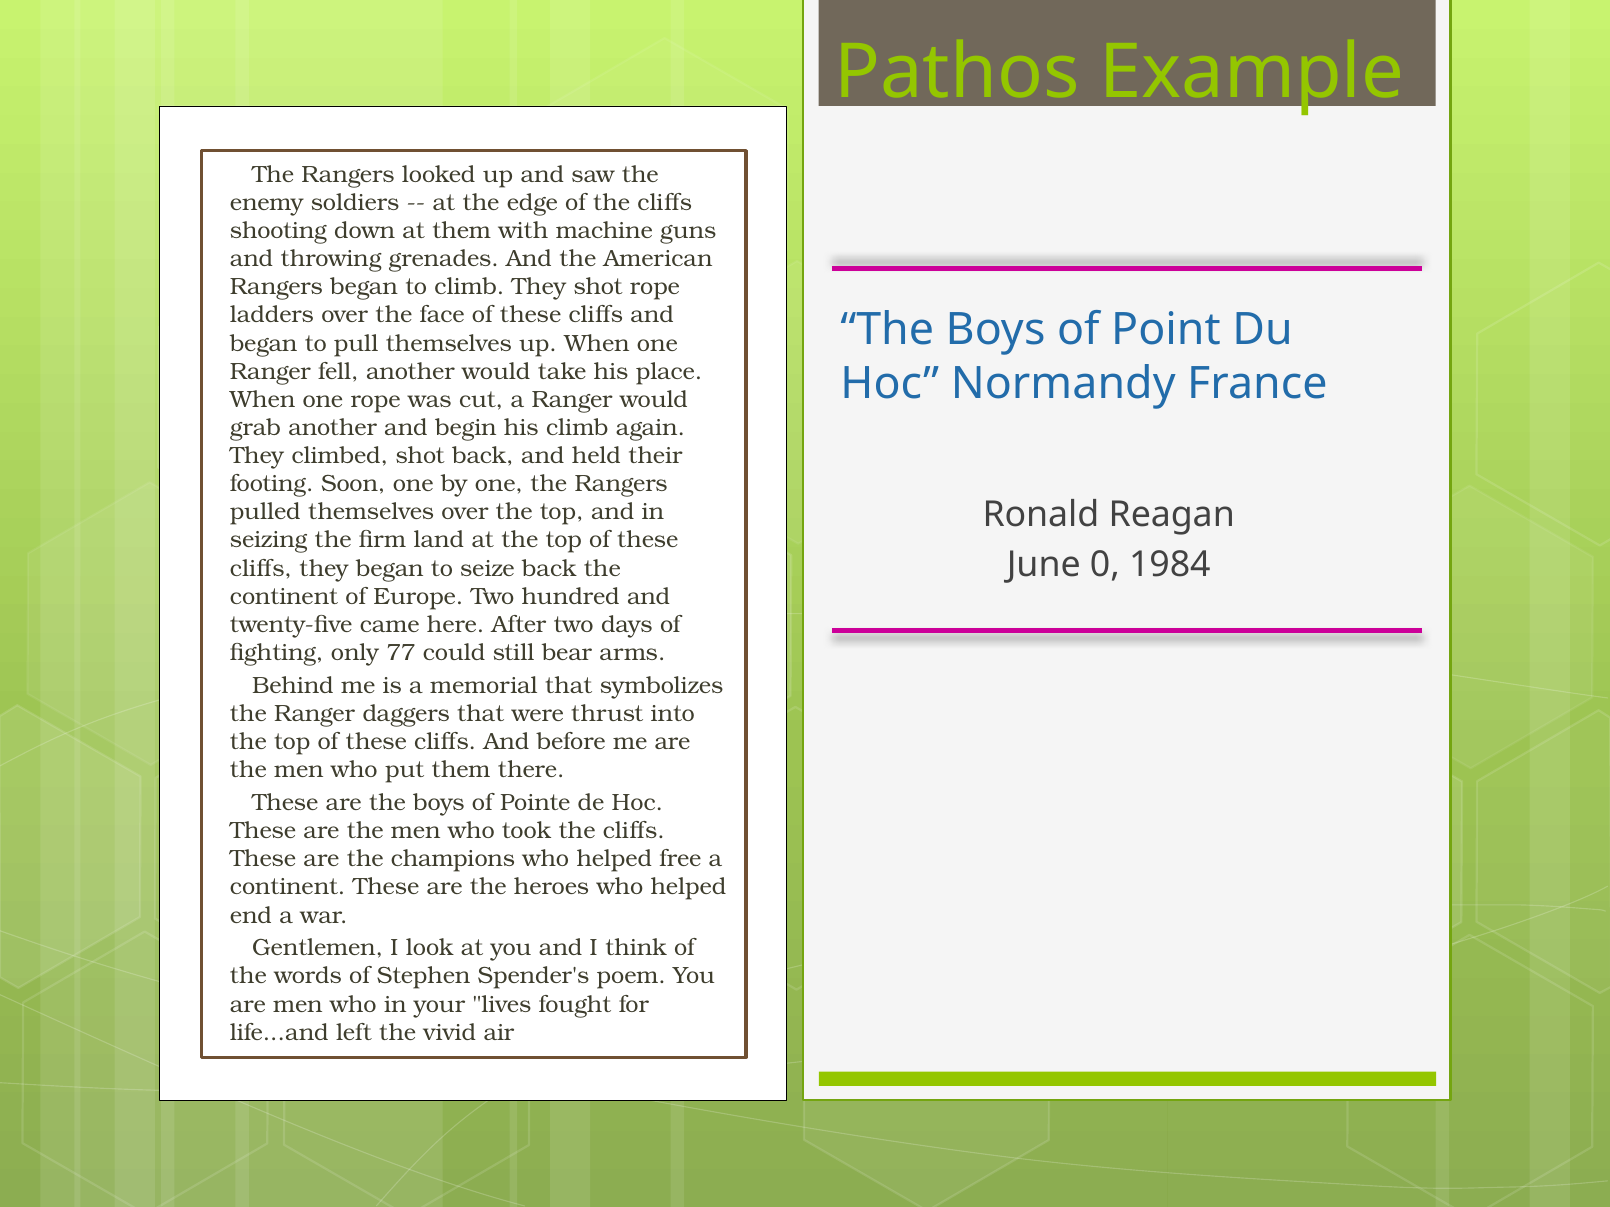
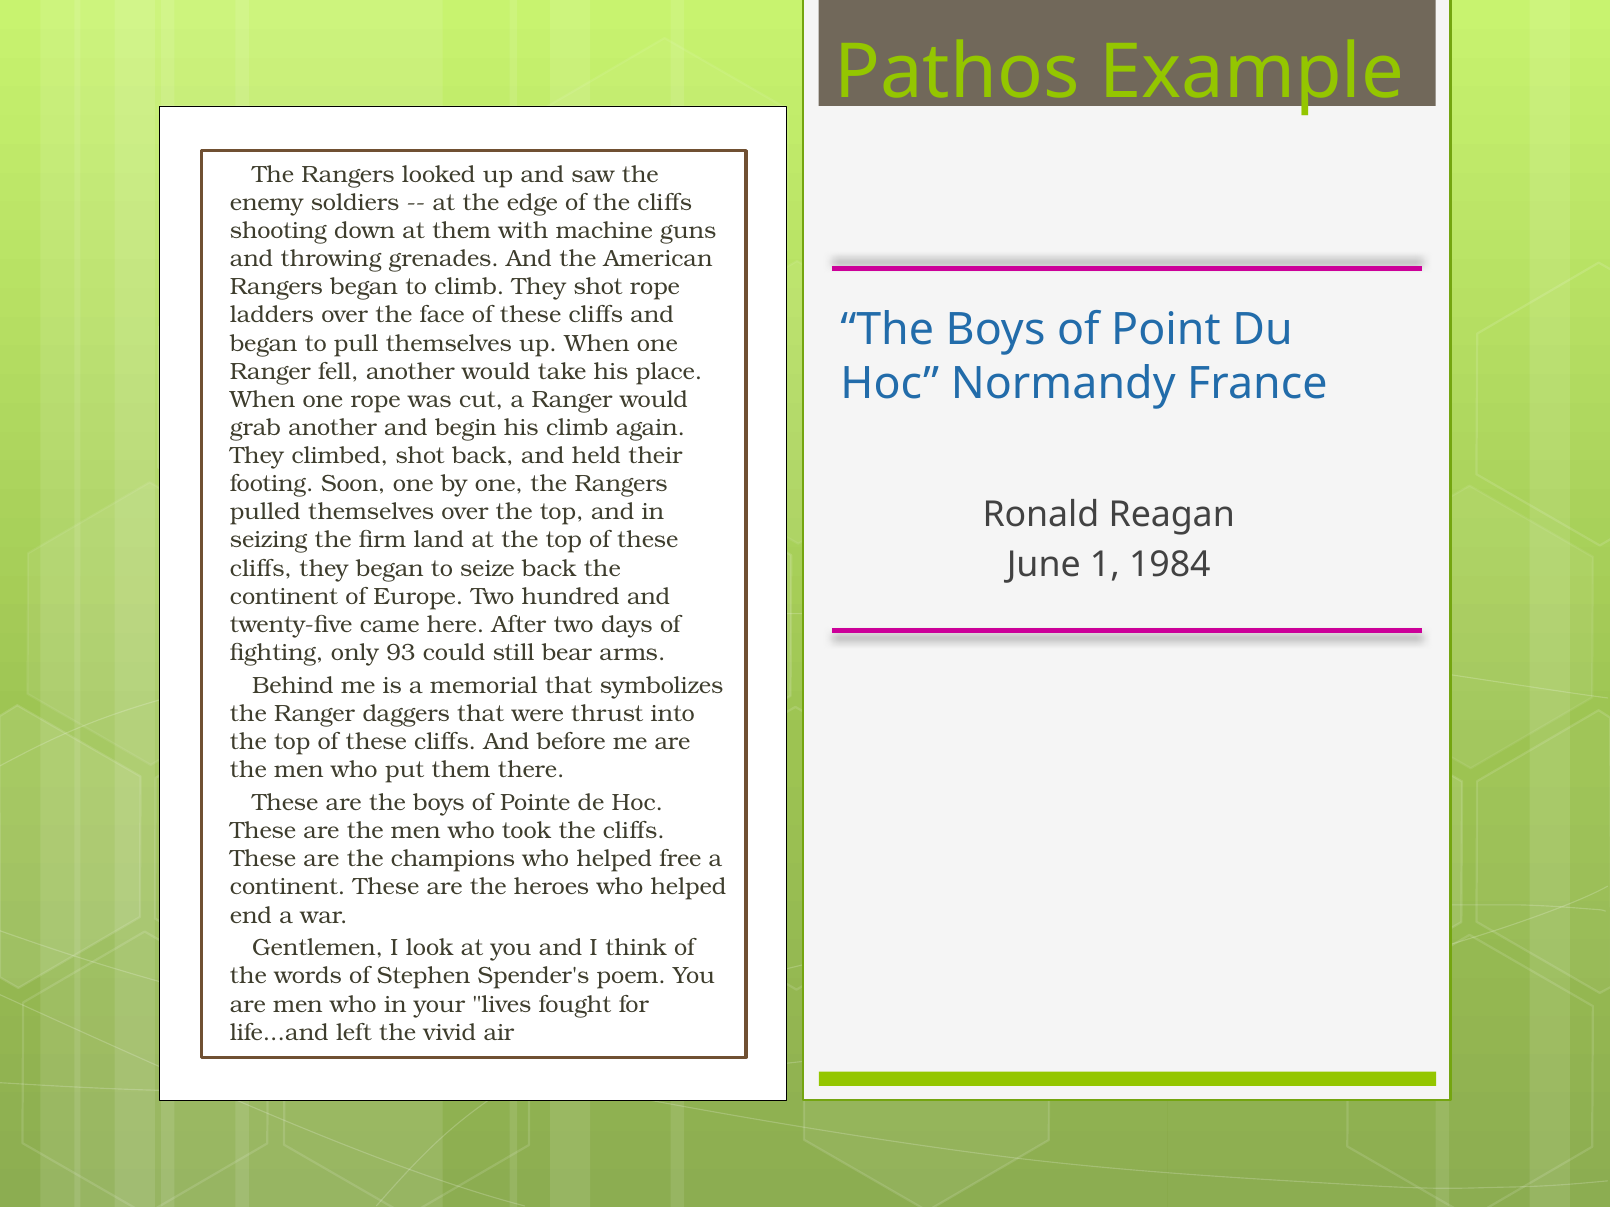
0: 0 -> 1 (1105, 565)
77: 77 -> 93 (401, 653)
